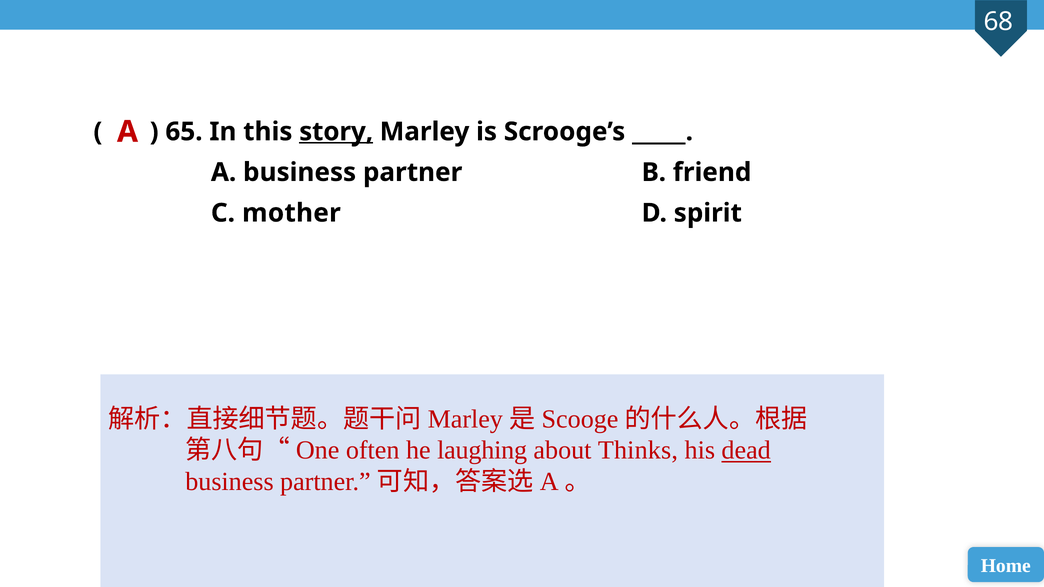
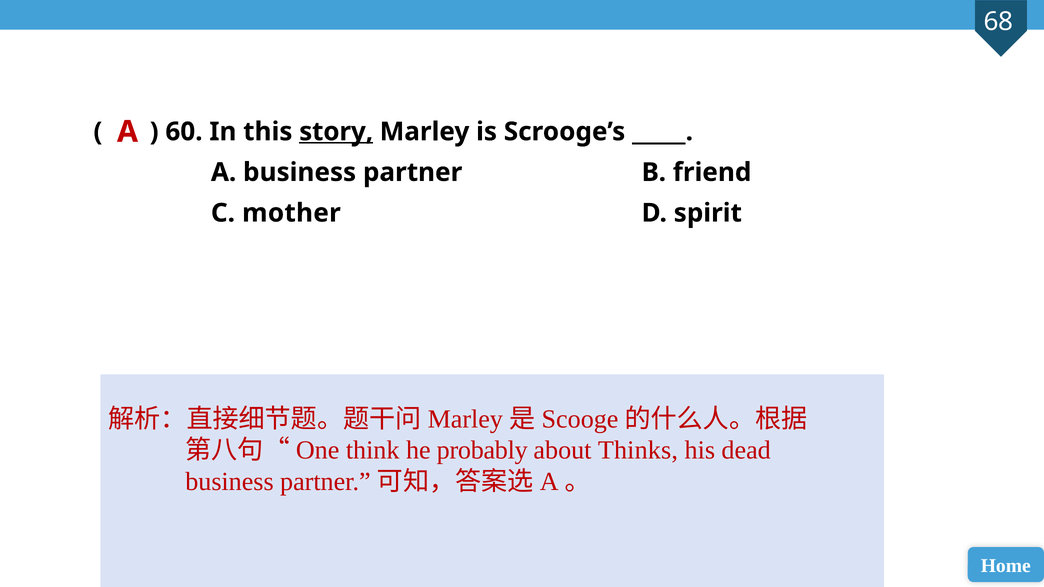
65: 65 -> 60 (184, 132)
often: often -> think (373, 451)
laughing: laughing -> probably (482, 451)
dead underline: present -> none (746, 451)
